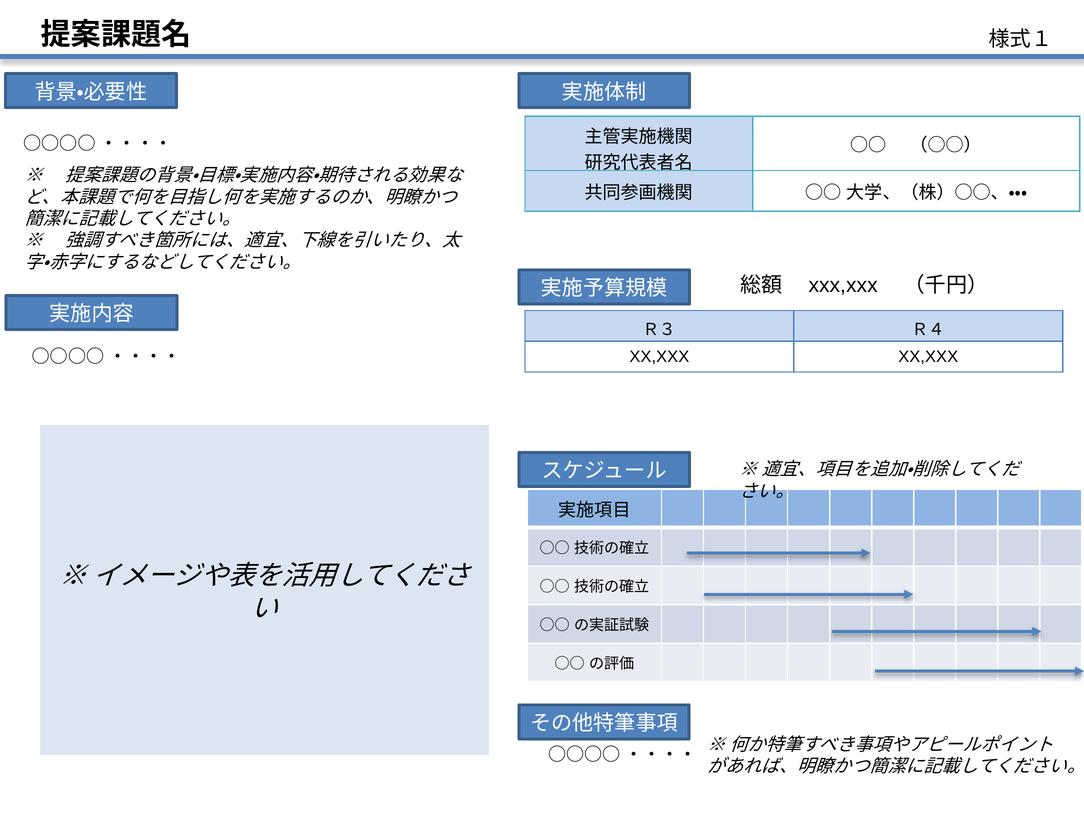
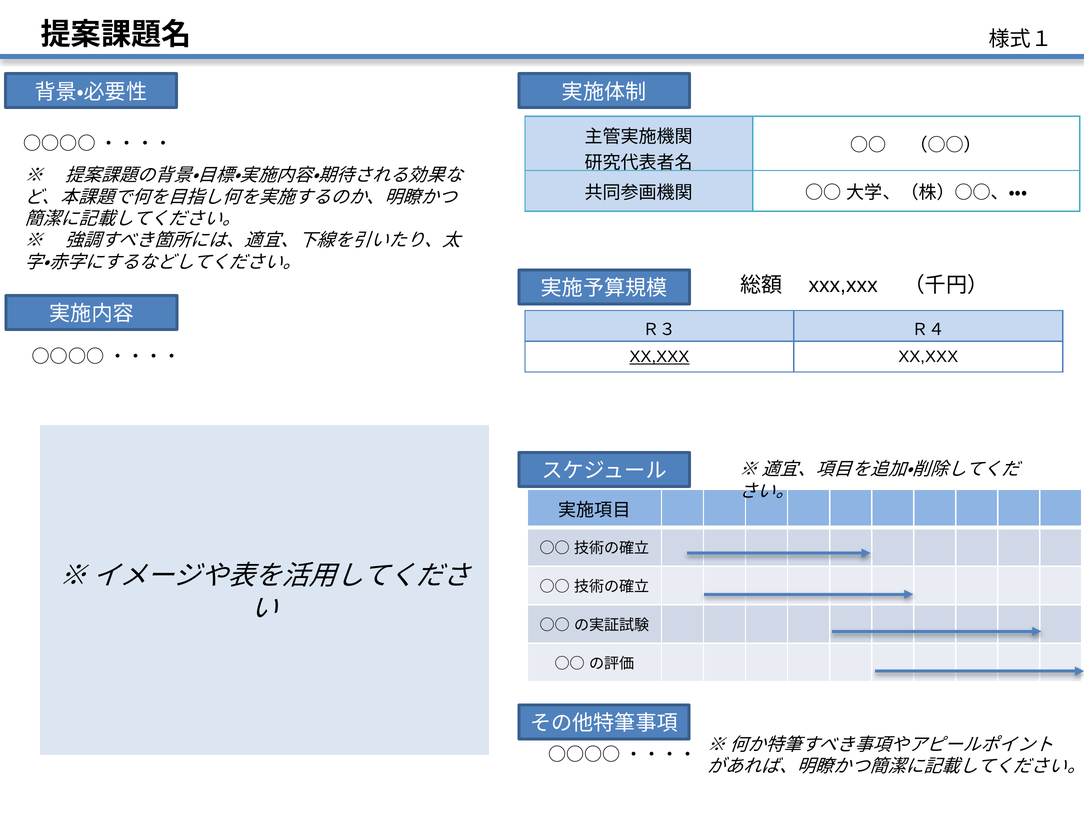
XX,XXX underline: none -> present (659, 357)
